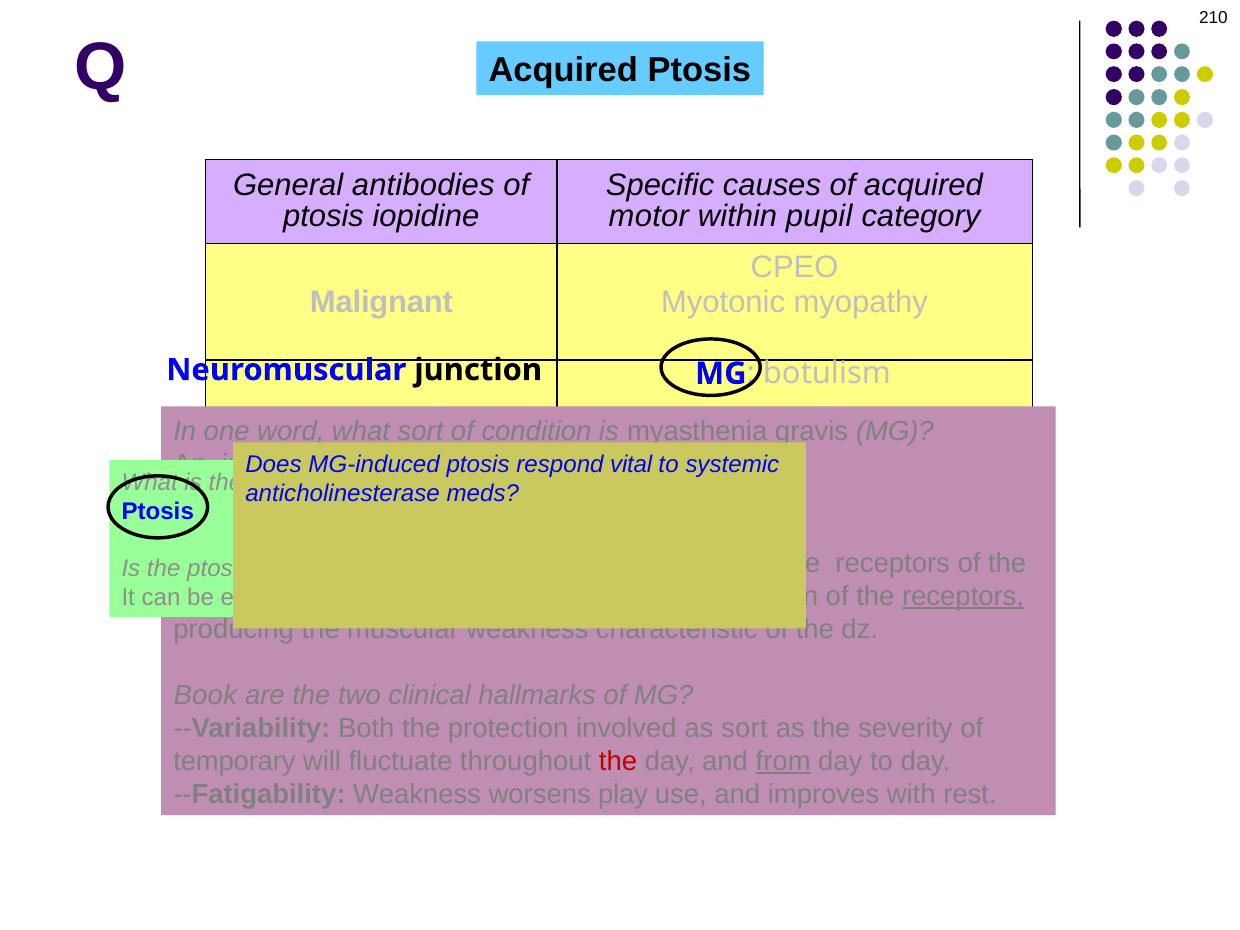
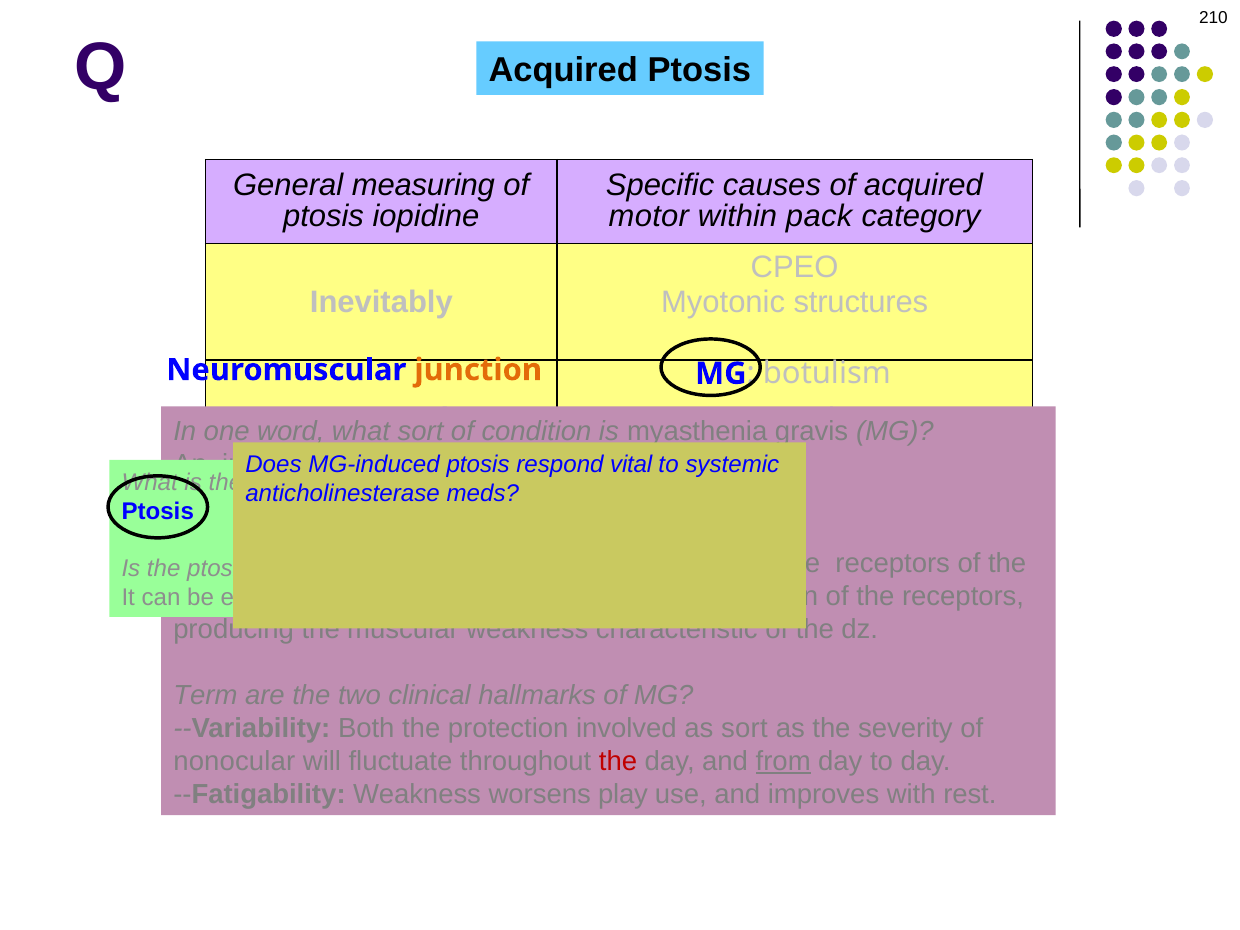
General antibodies: antibodies -> measuring (423, 185)
pupil: pupil -> pack (819, 216)
Malignant: Malignant -> Inevitably (381, 302)
myopathy: myopathy -> structures (861, 302)
junction colour: black -> orange (478, 370)
receptors underline: present -> none (963, 596)
Book: Book -> Term (205, 695)
temporary: temporary -> nonocular (234, 761)
